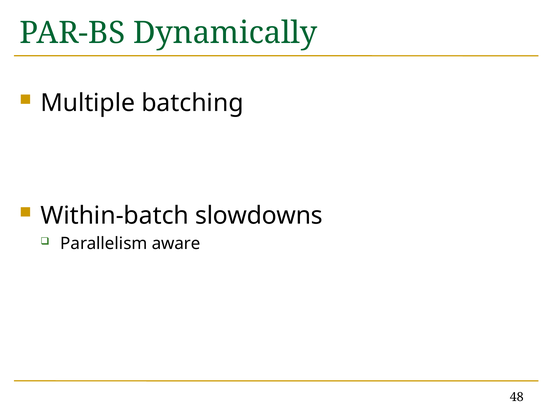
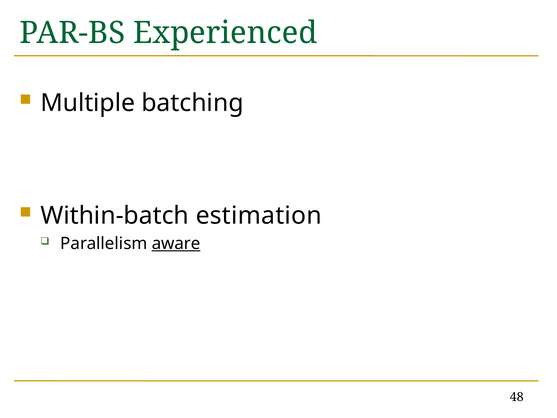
Dynamically: Dynamically -> Experienced (225, 33)
slowdowns: slowdowns -> estimation (259, 216)
aware underline: none -> present (176, 243)
